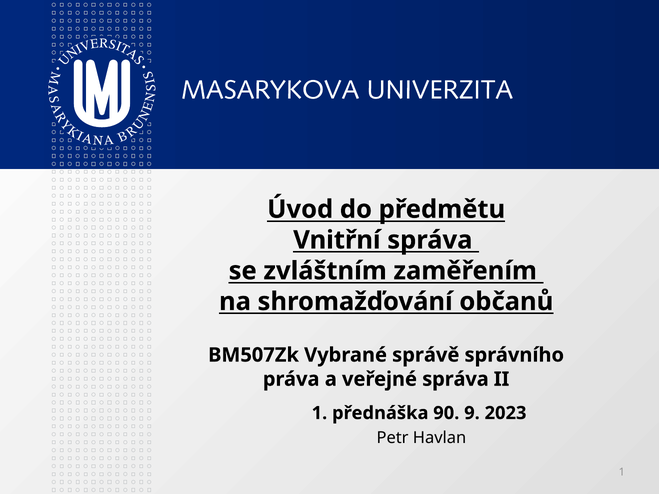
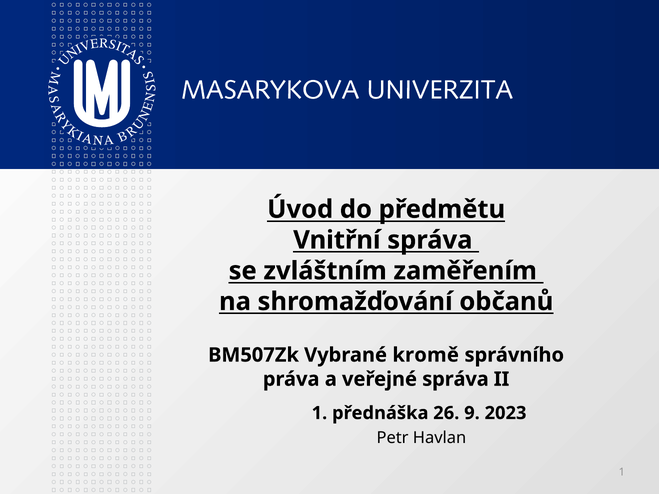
správě: správě -> kromě (426, 355)
90: 90 -> 26 (446, 413)
